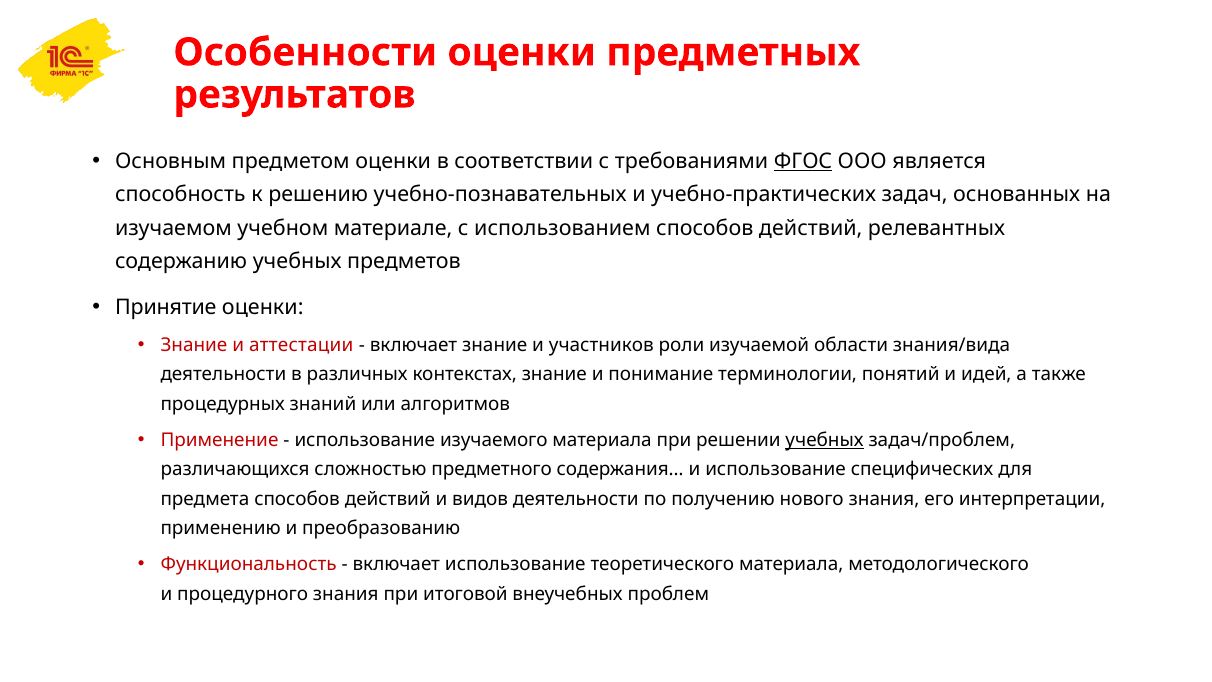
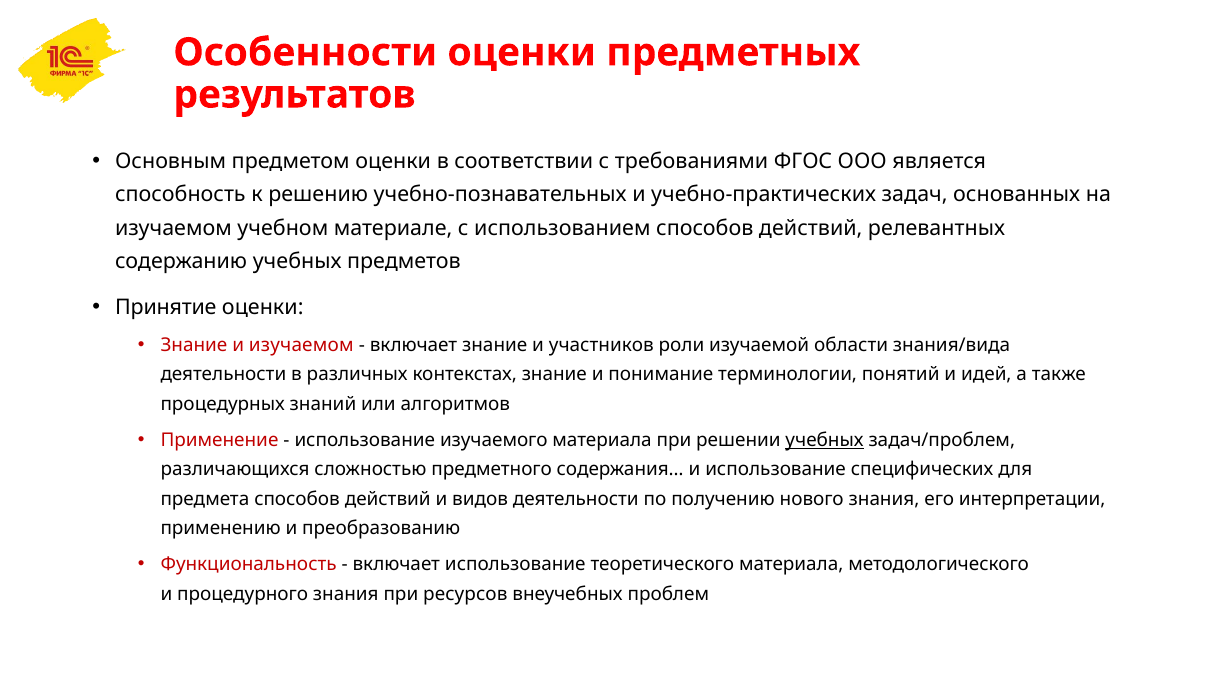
ФГОС underline: present -> none (803, 161)
и аттестации: аттестации -> изучаемом (301, 345)
итоговой: итоговой -> ресурсов (465, 594)
